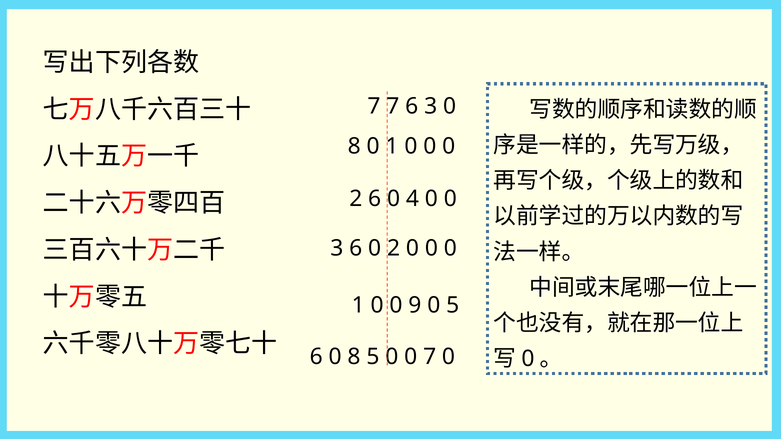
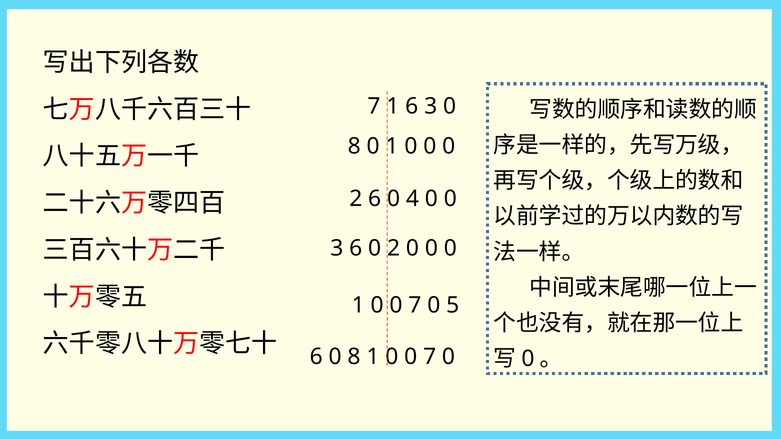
7 7: 7 -> 1 (393, 106)
9: 9 -> 7 (415, 305)
8 5: 5 -> 1 (373, 357)
